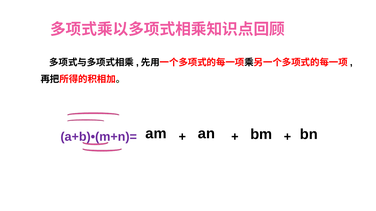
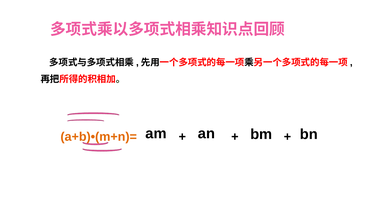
a+b)•(m+n)= colour: purple -> orange (99, 137)
